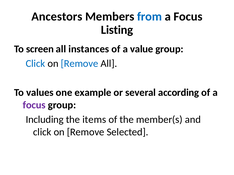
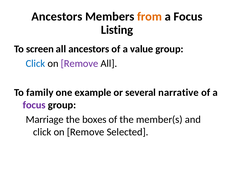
from colour: blue -> orange (149, 17)
all instances: instances -> ancestors (89, 49)
Remove colour: blue -> purple (80, 64)
values: values -> family (40, 93)
according: according -> narrative (179, 93)
Including: Including -> Marriage (45, 120)
items: items -> boxes (94, 120)
